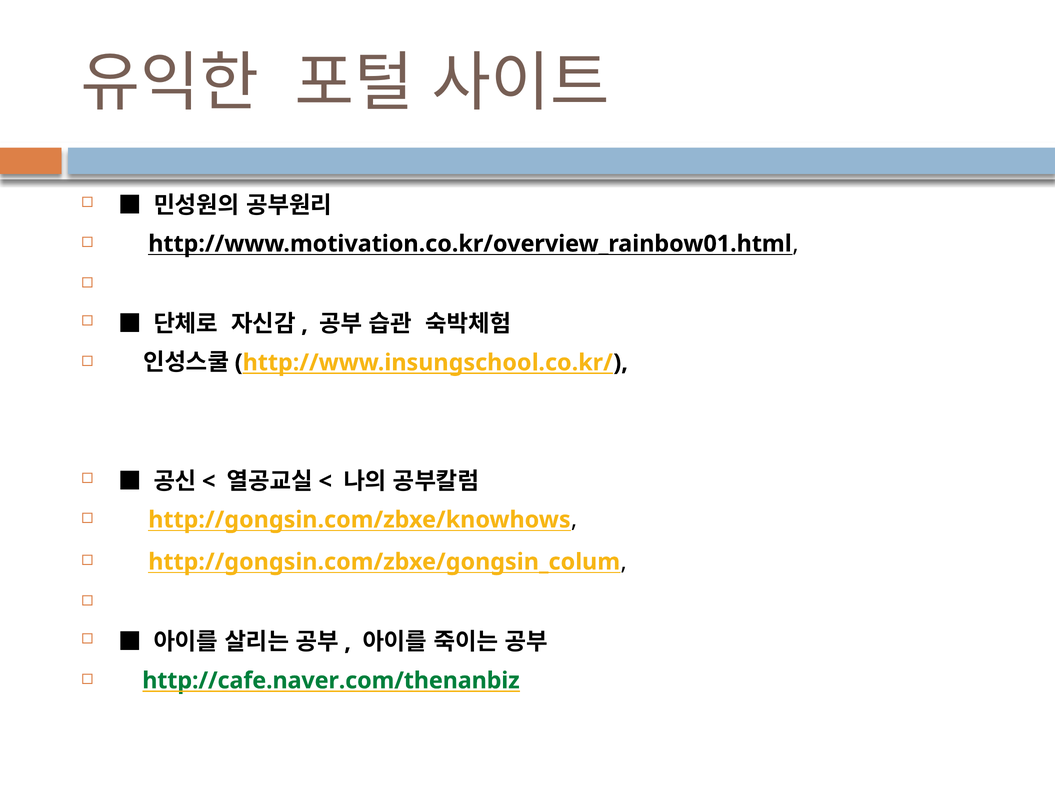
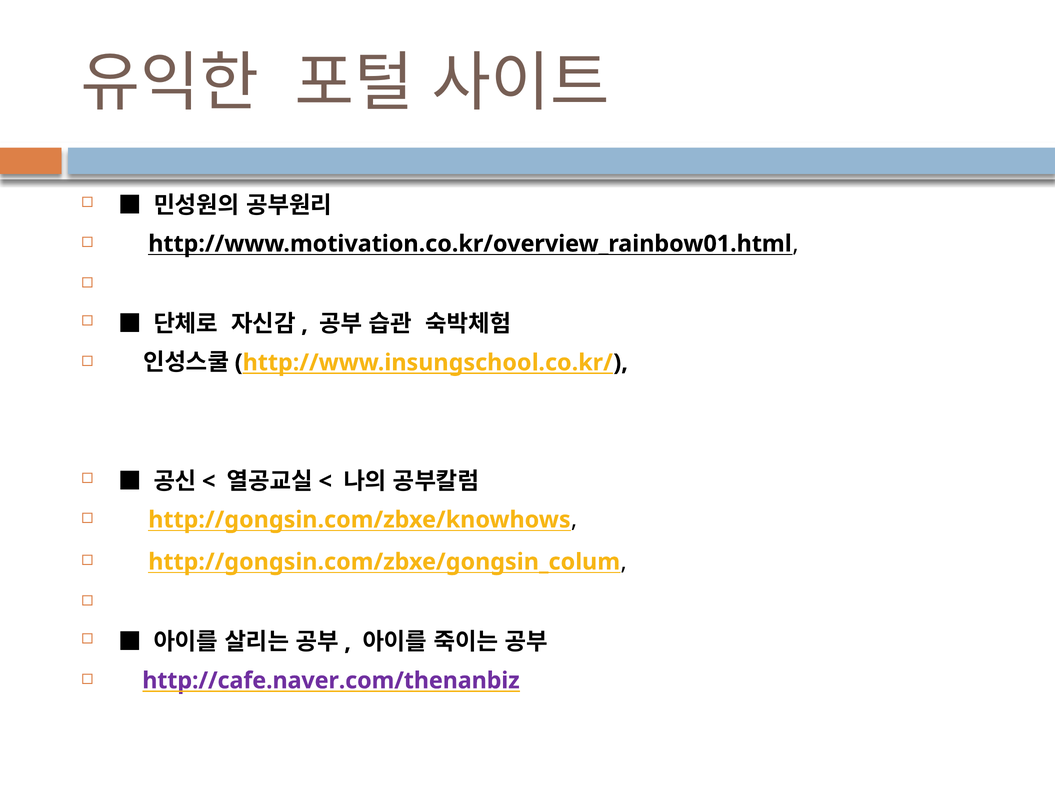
http://cafe.naver.com/thenanbiz colour: green -> purple (331, 681)
